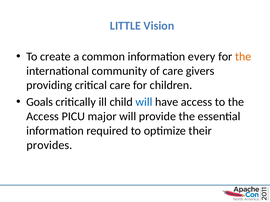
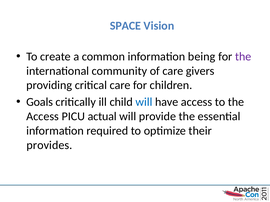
LITTLE: LITTLE -> SPACE (125, 26)
every: every -> being (202, 57)
the colour: orange -> purple (243, 57)
major: major -> actual (102, 117)
